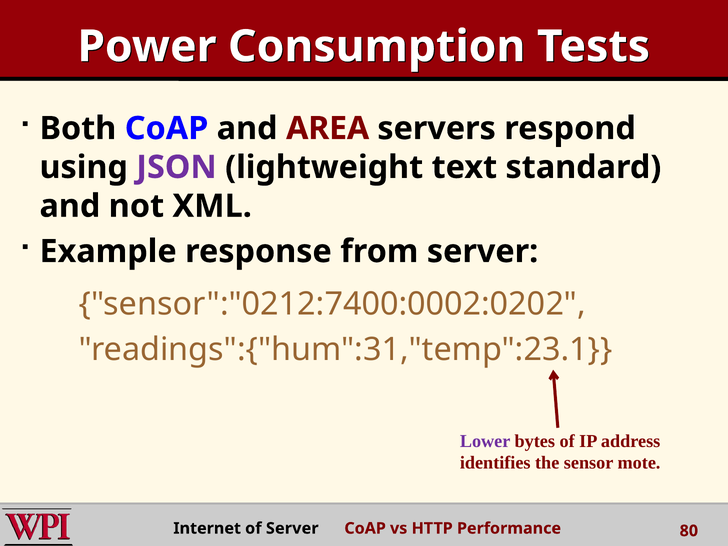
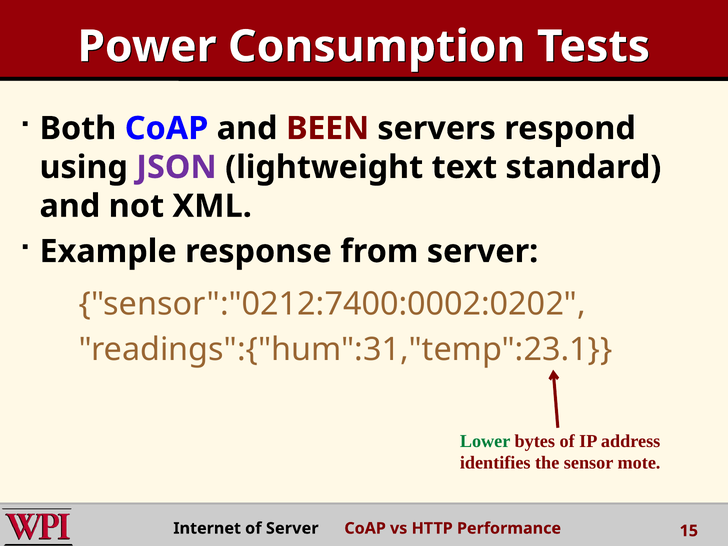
AREA: AREA -> BEEN (328, 128)
Lower colour: purple -> green (485, 441)
80: 80 -> 15 (689, 531)
